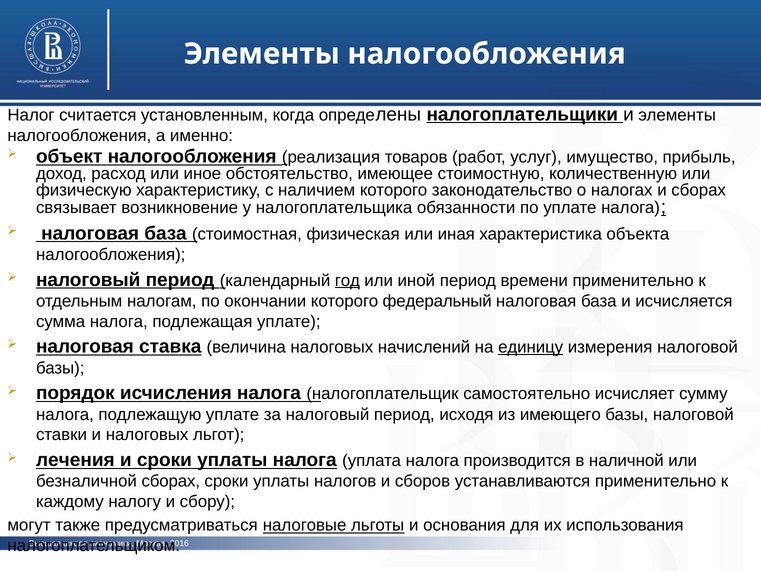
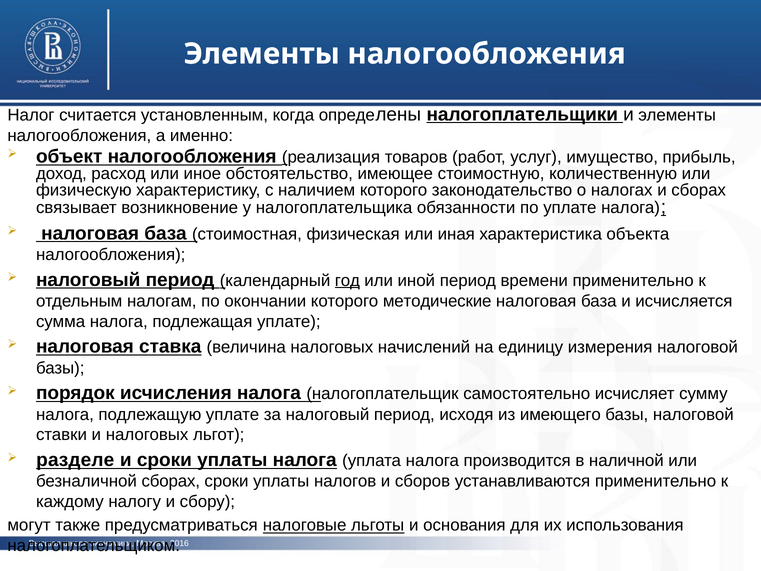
федеральный: федеральный -> методические (437, 301)
единицу underline: present -> none (531, 347)
лечения: лечения -> разделе (75, 460)
